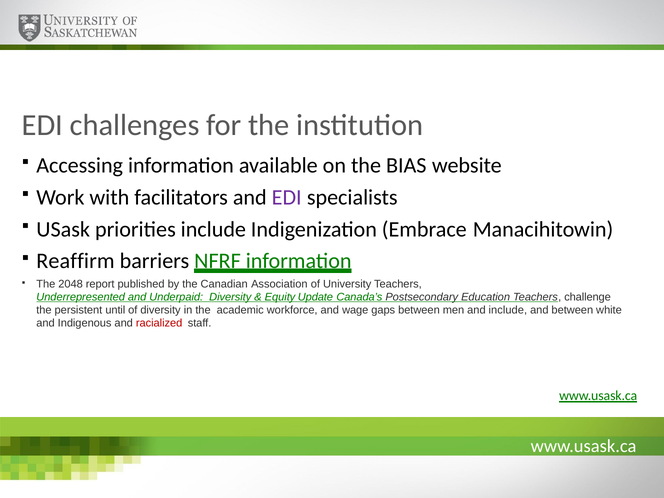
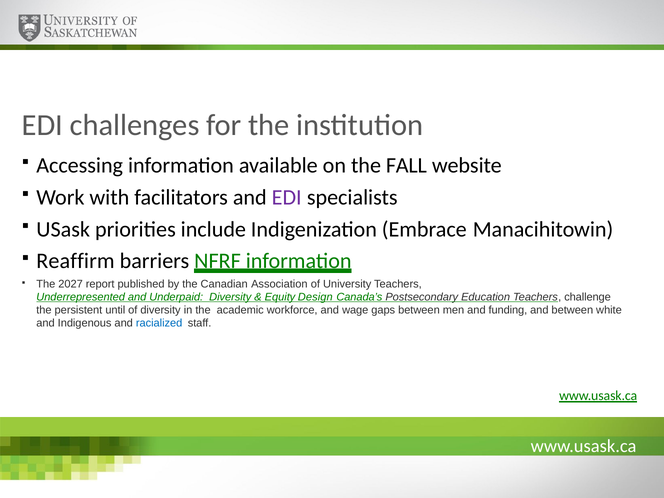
BIAS: BIAS -> FALL (406, 165)
2048: 2048 -> 2027 (71, 284)
Update: Update -> Design (315, 297)
and include: include -> funding (508, 310)
racialized colour: red -> blue (159, 323)
